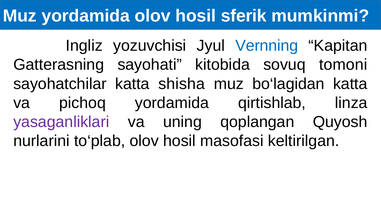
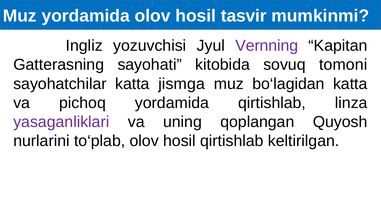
sferik: sferik -> tasvir (244, 16)
Vernning colour: blue -> purple (267, 46)
shisha: shisha -> jismga (182, 84)
hosil masofasi: masofasi -> qirtishlab (232, 141)
